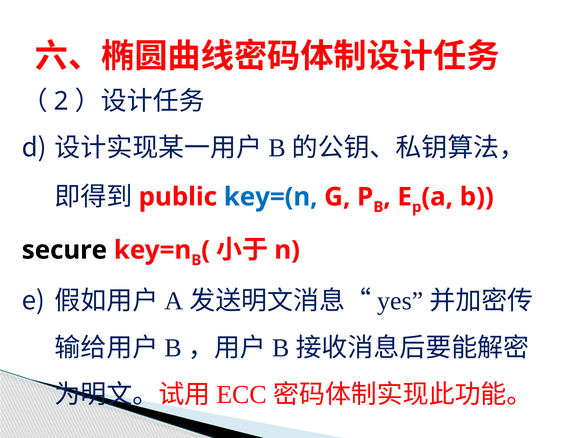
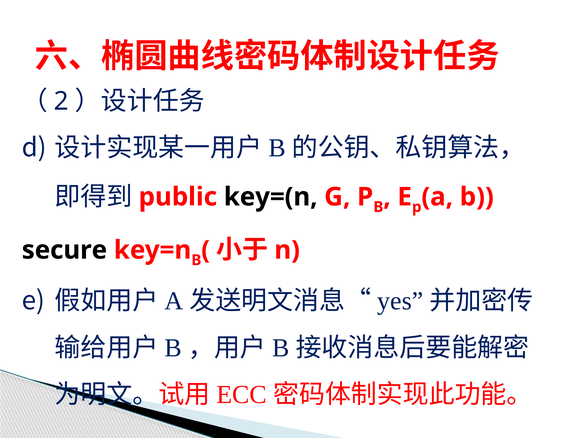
key=(n colour: blue -> black (271, 197)
